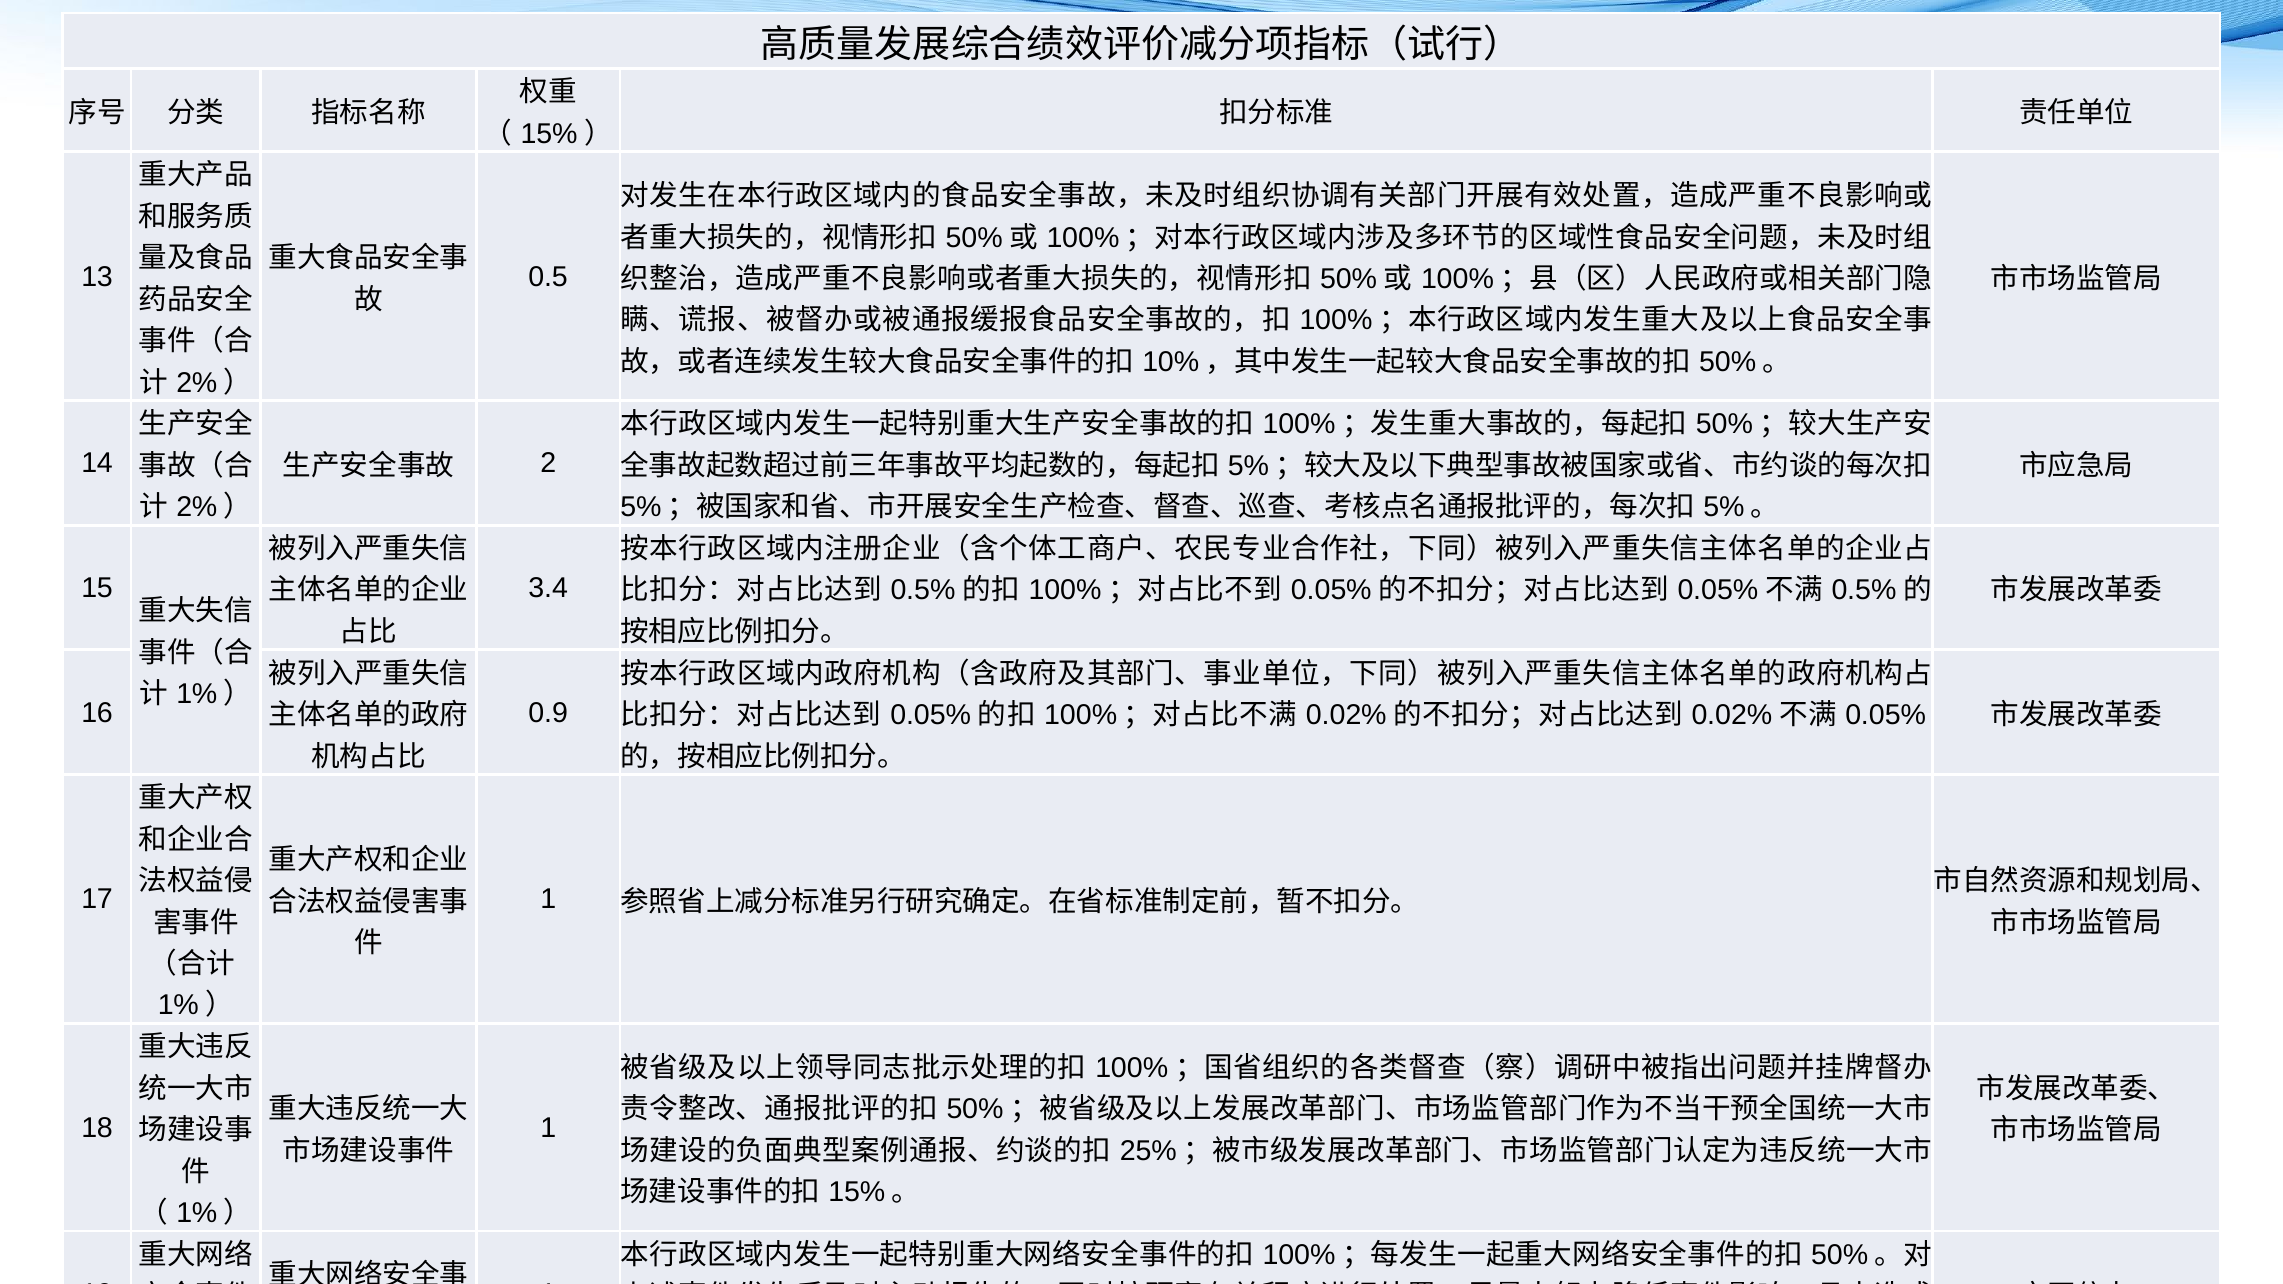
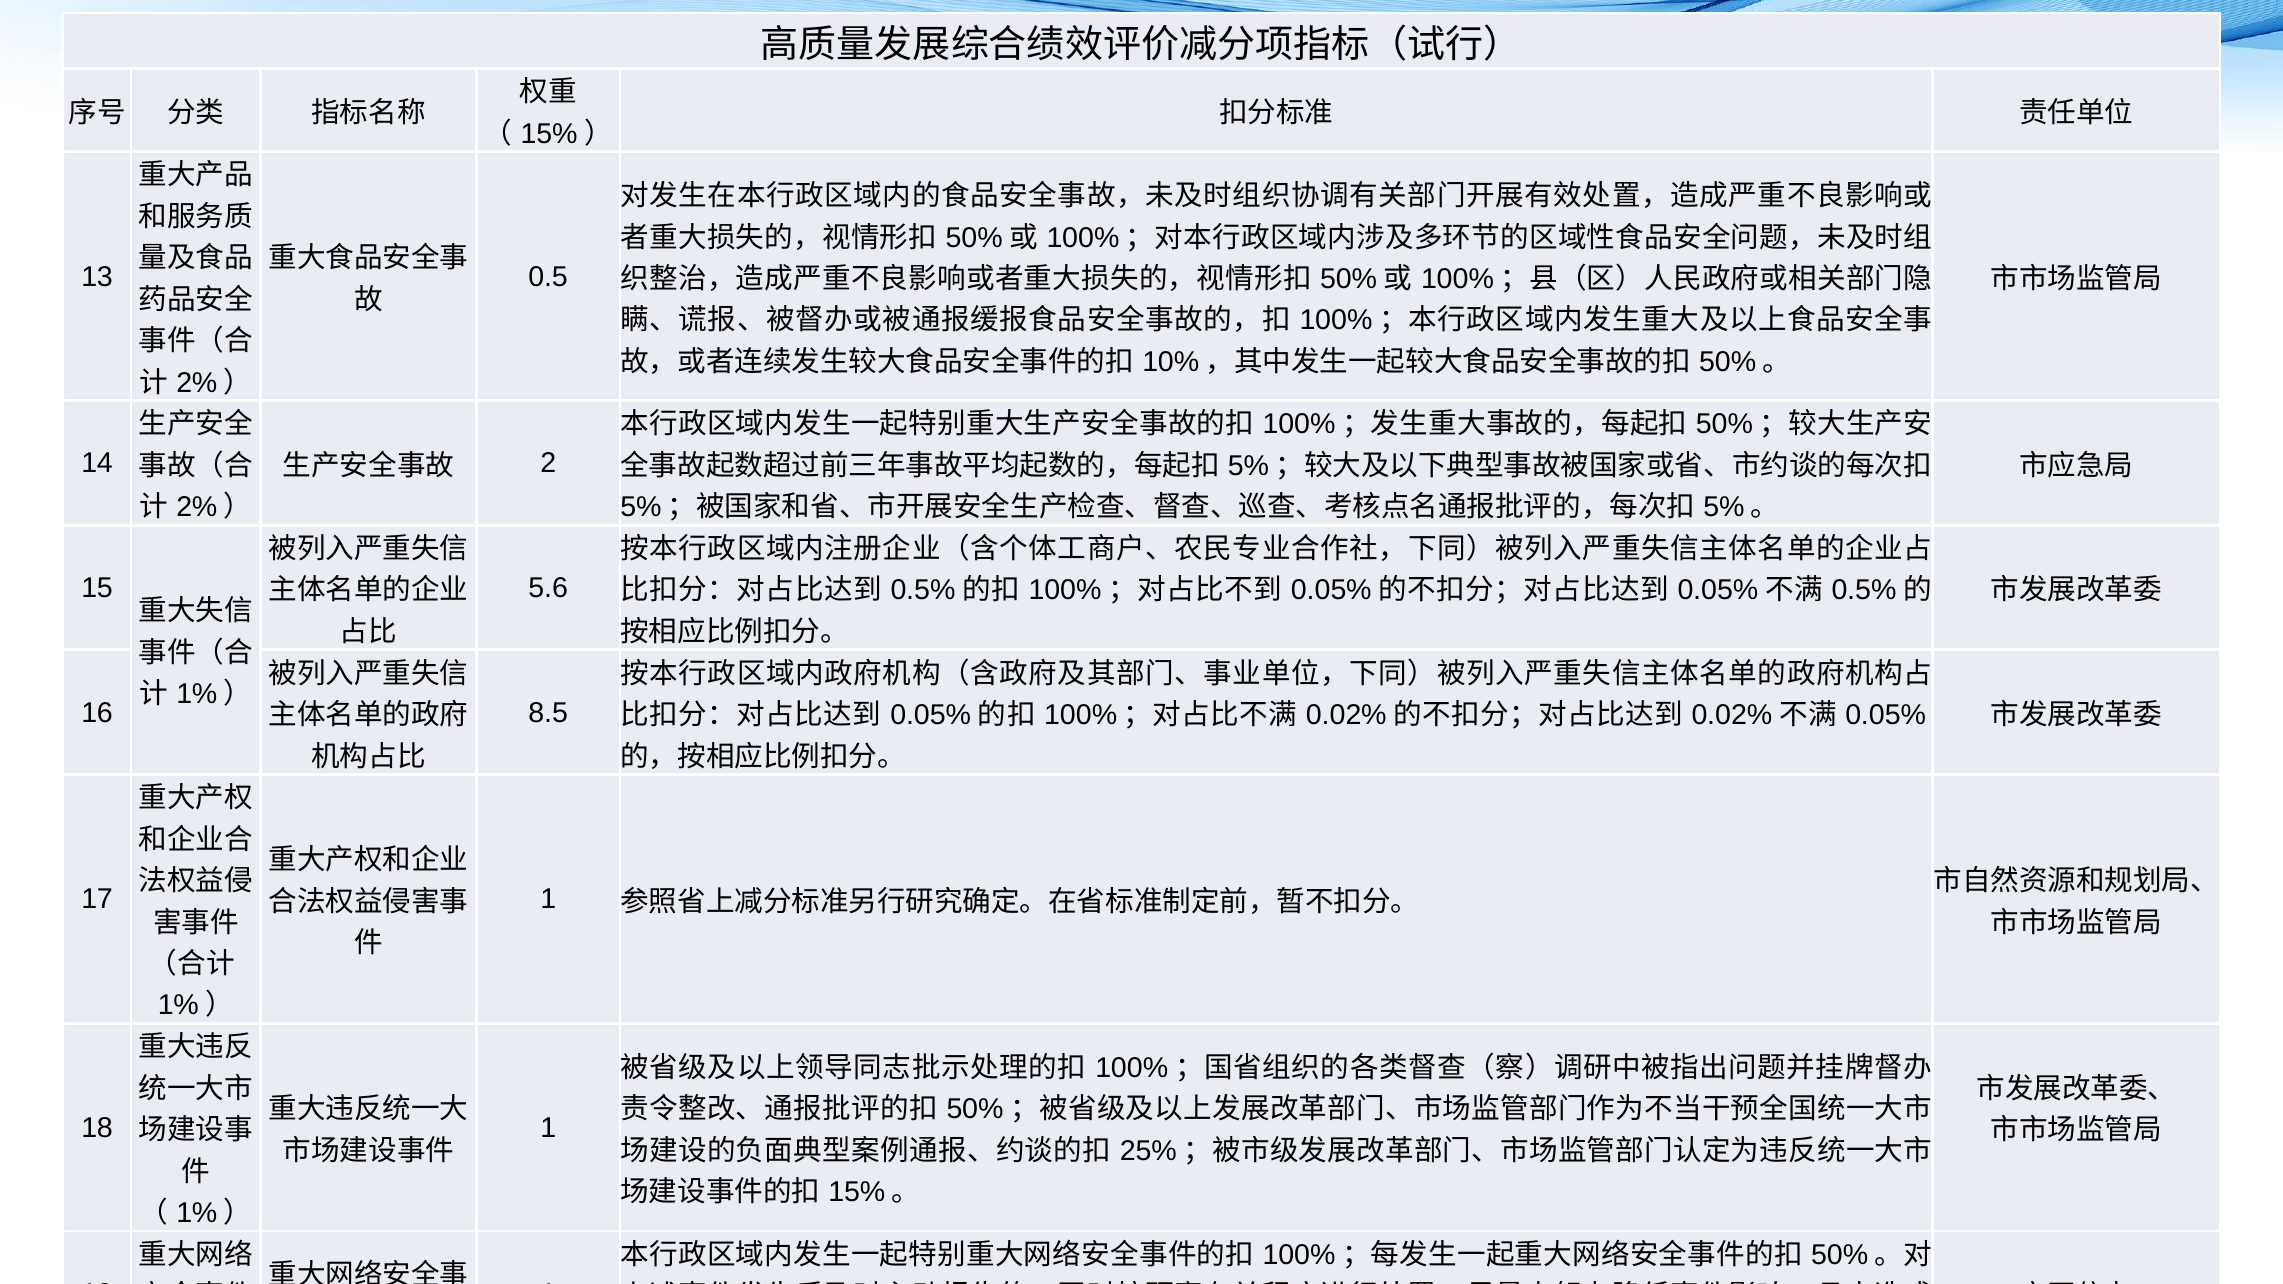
3.4: 3.4 -> 5.6 (548, 588)
0.9: 0.9 -> 8.5 (548, 713)
